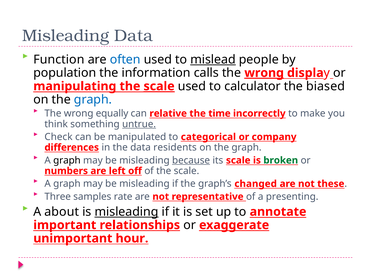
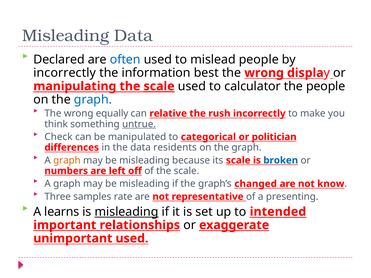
Function: Function -> Declared (59, 60)
mislead underline: present -> none (213, 60)
population: population -> incorrectly (65, 73)
calls: calls -> best (206, 73)
wrong underline: present -> none (264, 73)
the biased: biased -> people (326, 86)
time: time -> rush (219, 114)
company: company -> politician (274, 137)
graph colour: black -> orange (67, 160)
because underline: present -> none (191, 160)
broken colour: green -> blue (281, 160)
these: these -> know (331, 184)
about: about -> learns (62, 212)
annotate: annotate -> intended (278, 212)
unimportant hour: hour -> used (132, 239)
